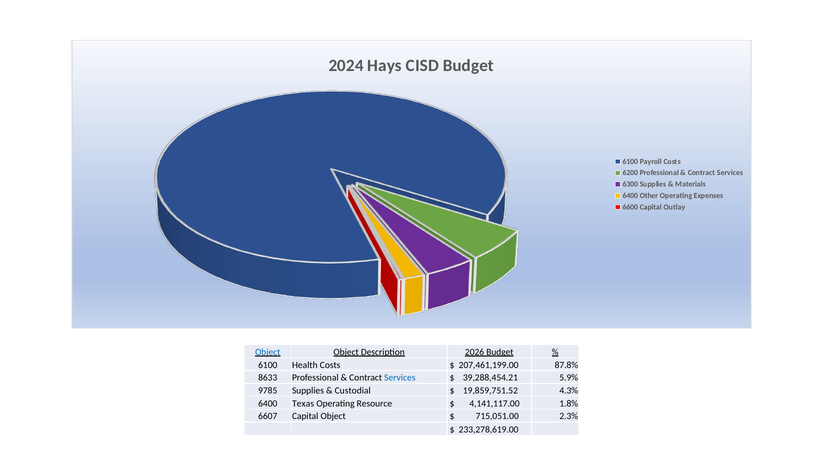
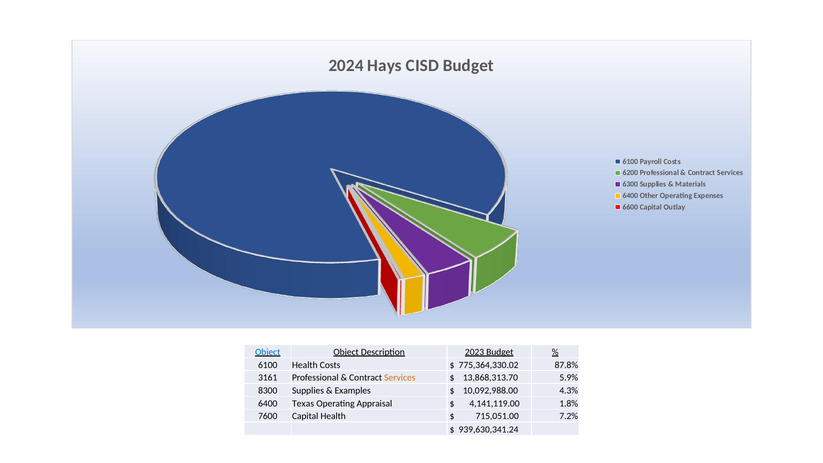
2026: 2026 -> 2023 (475, 352)
207,461,199.00: 207,461,199.00 -> 775,364,330.02 (489, 365)
8633: 8633 -> 3161 (268, 378)
Services colour: blue -> orange (400, 378)
39,288,454.21: 39,288,454.21 -> 13,868,313.70 (490, 378)
9785: 9785 -> 8300 (268, 391)
Custodial: Custodial -> Examples (353, 391)
19,859,751.52: 19,859,751.52 -> 10,092,988.00 (490, 391)
Resource: Resource -> Appraisal (374, 403)
4,141,117.00: 4,141,117.00 -> 4,141,119.00 (494, 403)
6607: 6607 -> 7600 (268, 416)
Capital Object: Object -> Health (333, 416)
2.3%: 2.3% -> 7.2% (569, 416)
233,278,619.00: 233,278,619.00 -> 939,630,341.24 (489, 430)
